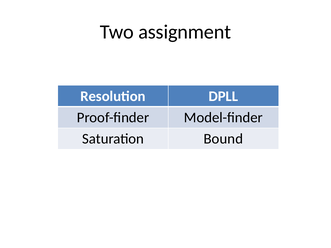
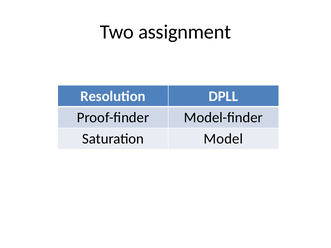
Bound: Bound -> Model (223, 139)
